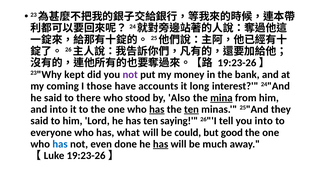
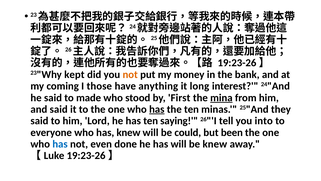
not colour: purple -> orange (130, 74)
accounts: accounts -> anything (158, 86)
there: there -> made (89, 97)
Also: Also -> First (179, 97)
and into: into -> said (59, 109)
ten underline: present -> none (191, 109)
has what: what -> knew (128, 132)
good: good -> been (232, 132)
has underline: present -> none (161, 144)
be much: much -> knew (215, 144)
